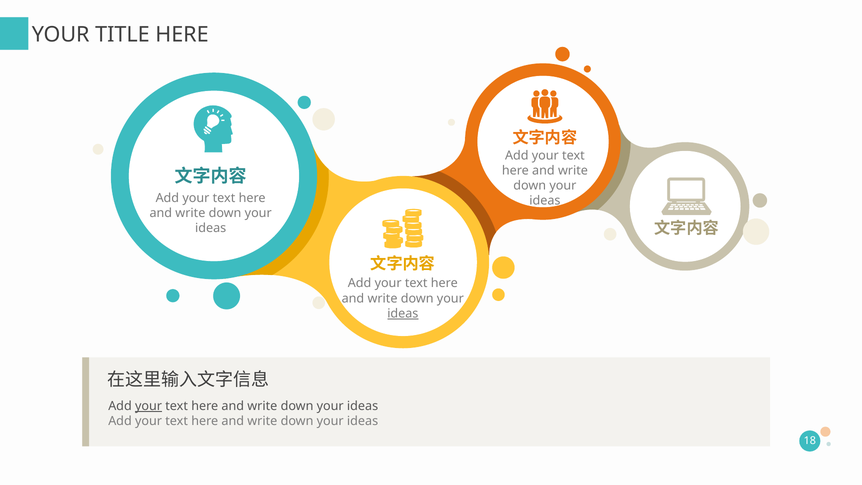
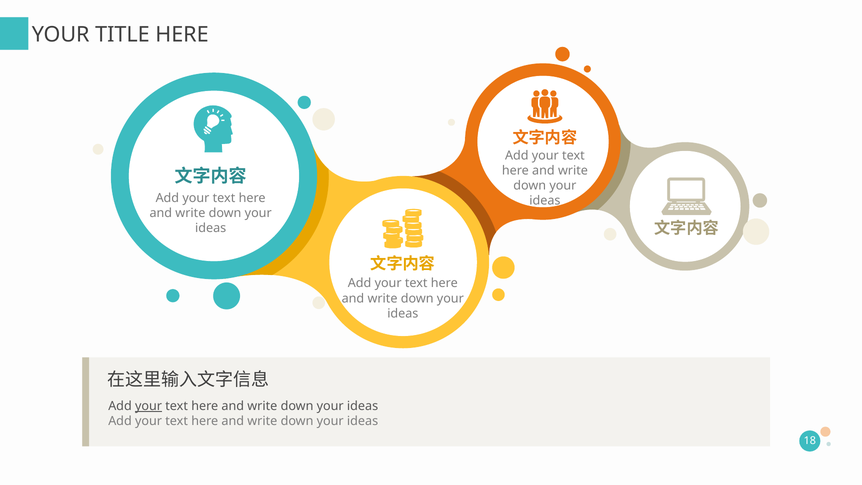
ideas underline: present -> none (403, 313)
